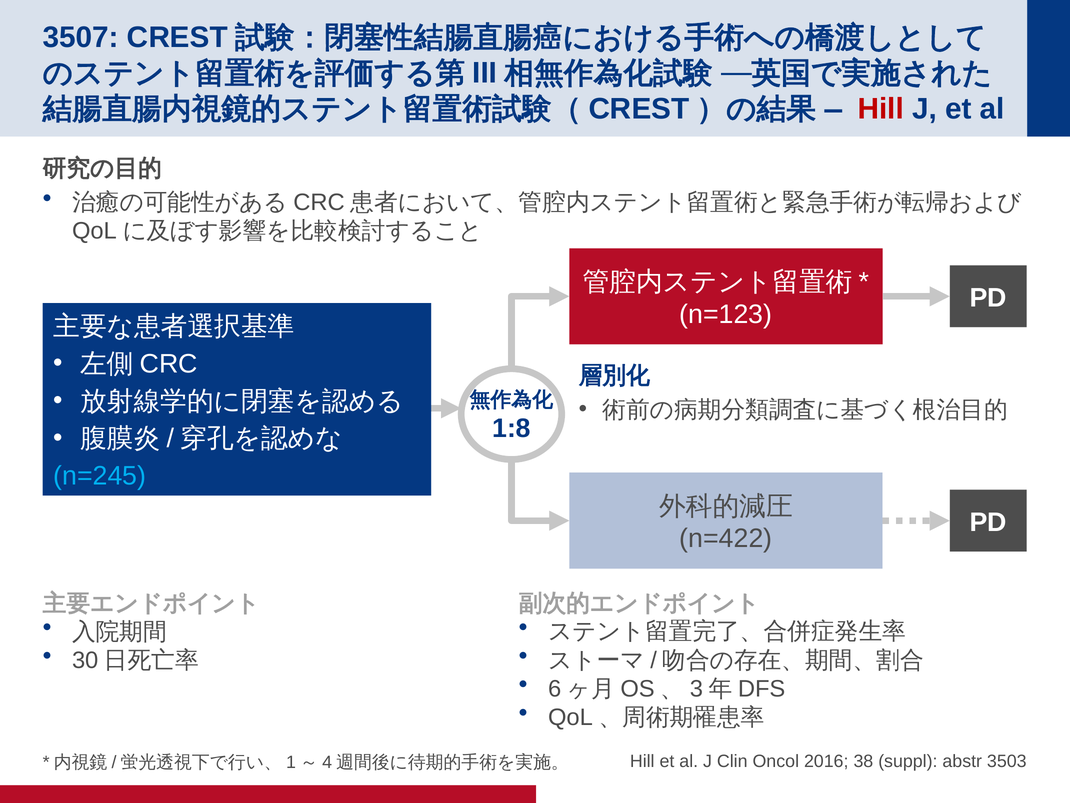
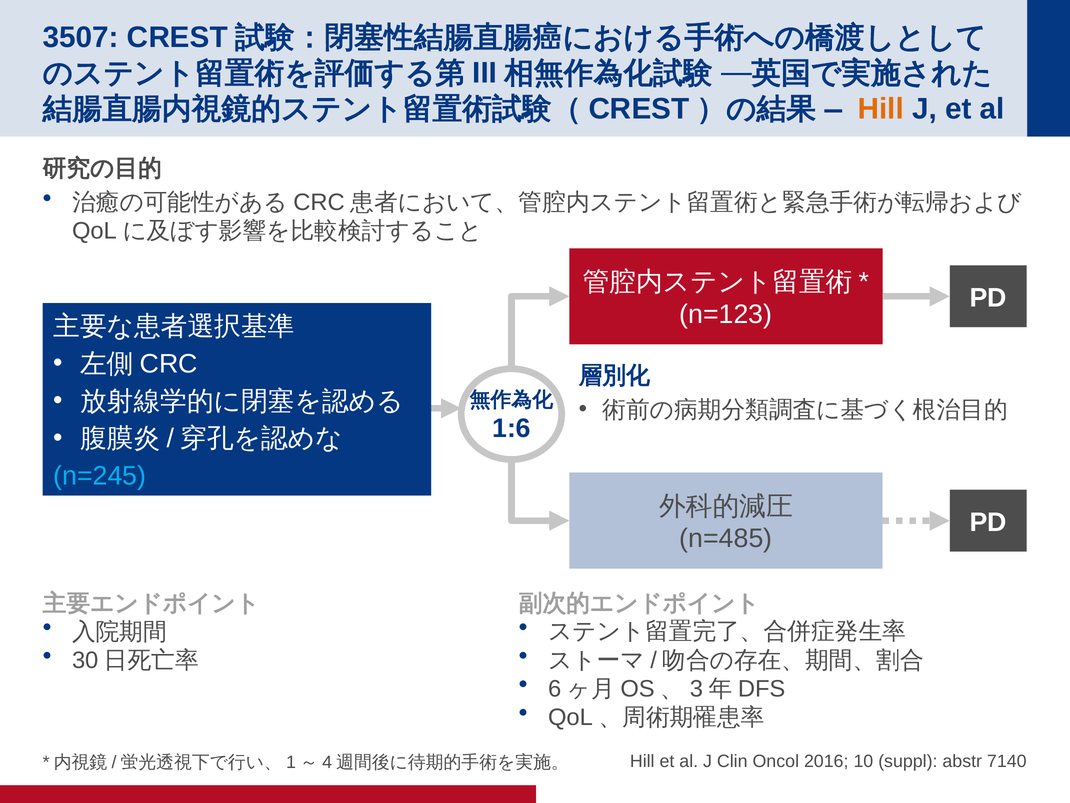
Hill colour: red -> orange (881, 109)
1:8: 1:8 -> 1:6 (511, 428)
n=422: n=422 -> n=485 (726, 538)
38: 38 -> 10 (863, 761)
3503: 3503 -> 7140 (1007, 761)
